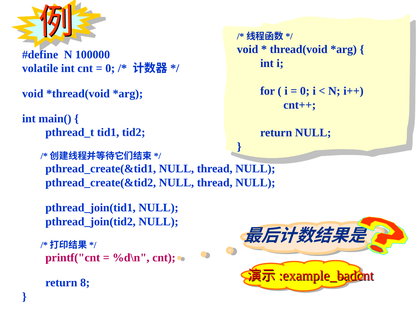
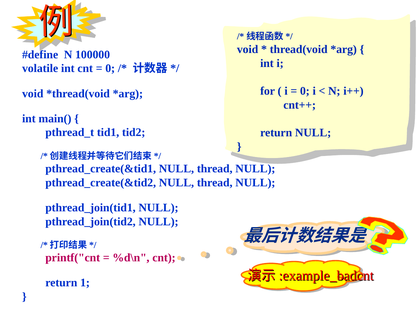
8: 8 -> 1 (85, 282)
